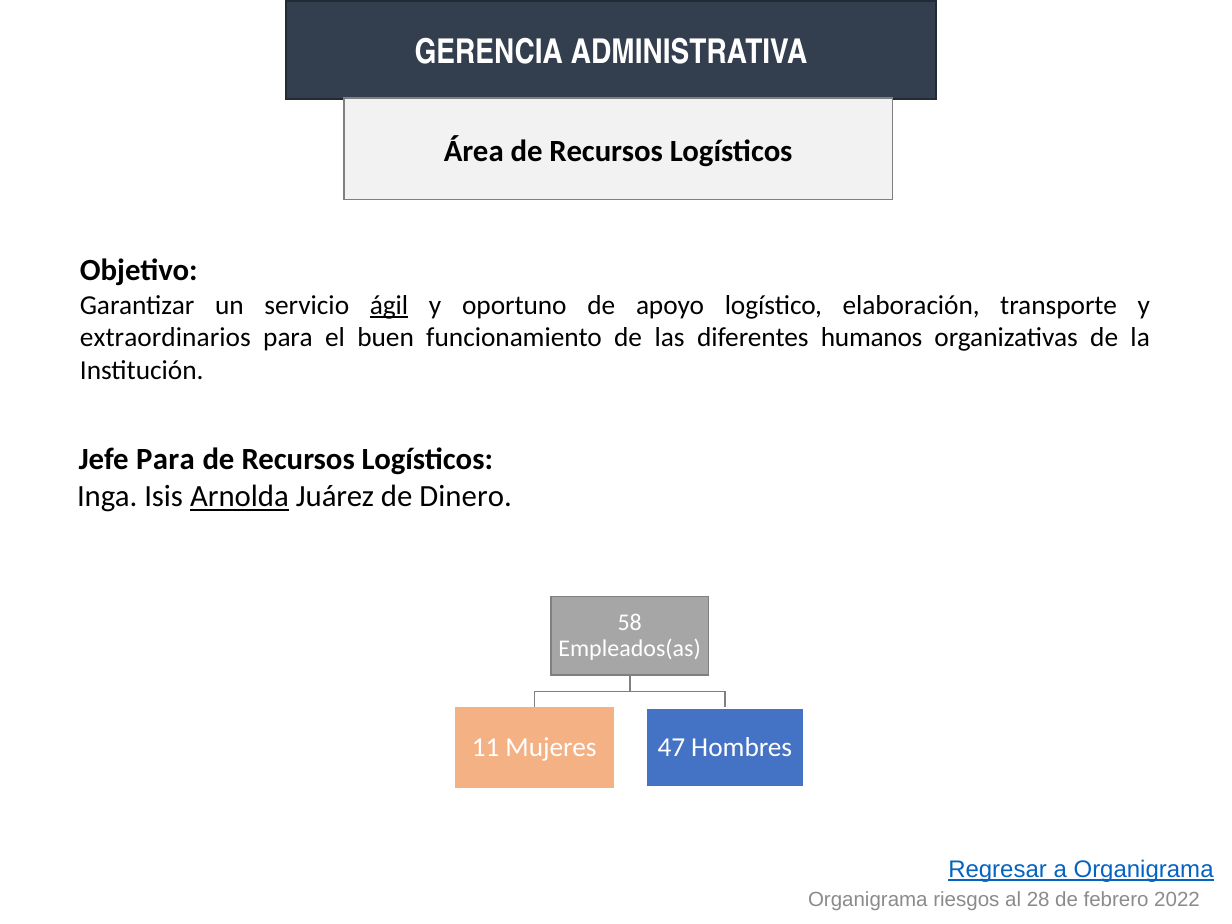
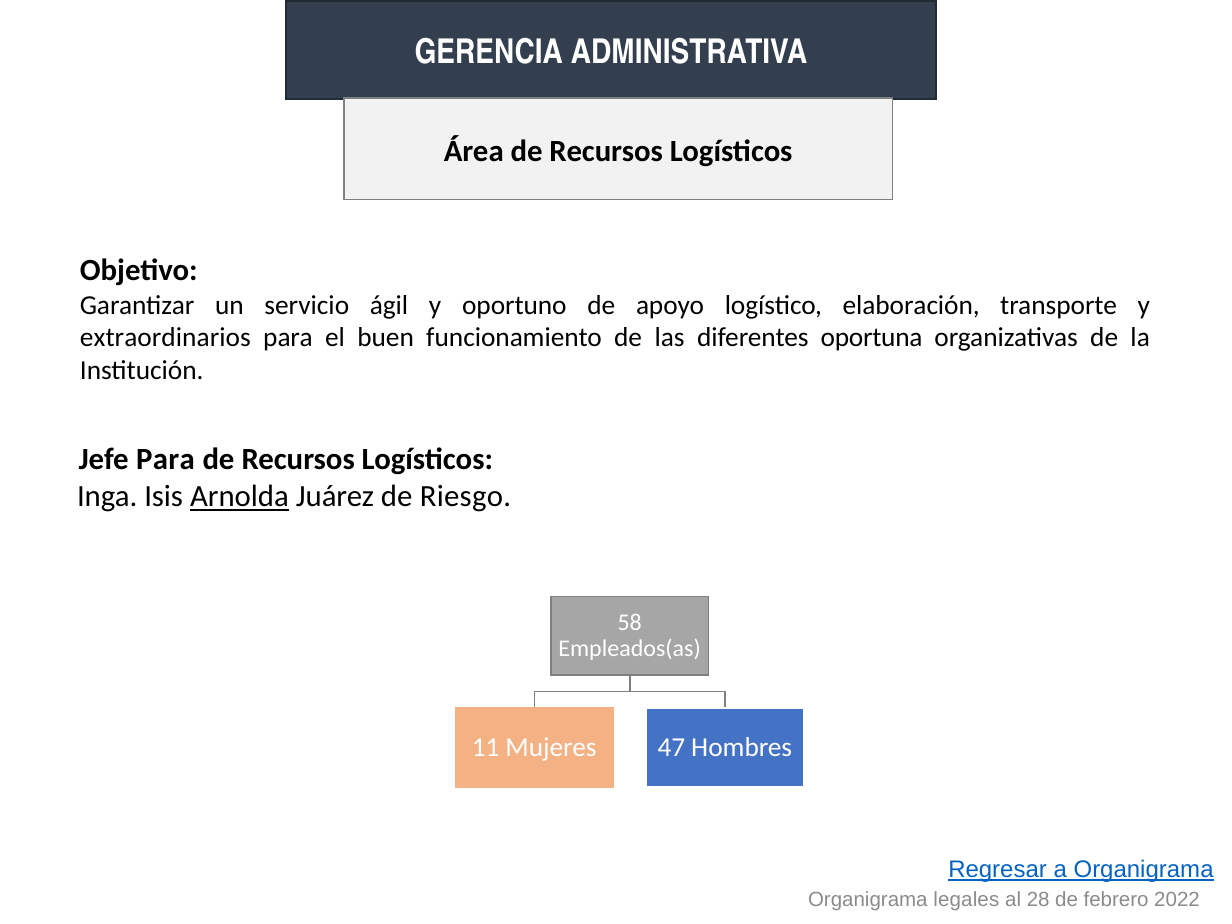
ágil underline: present -> none (389, 305)
humanos: humanos -> oportuna (872, 338)
Dinero: Dinero -> Riesgo (465, 497)
riesgos: riesgos -> legales (966, 900)
